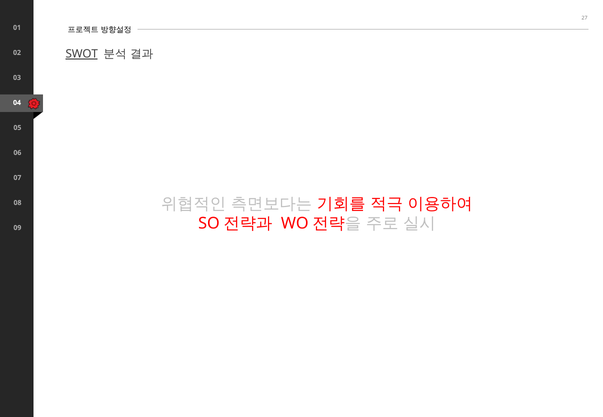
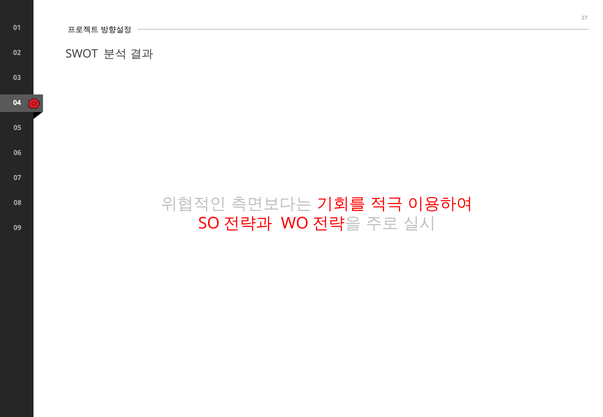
SWOT underline: present -> none (82, 54)
